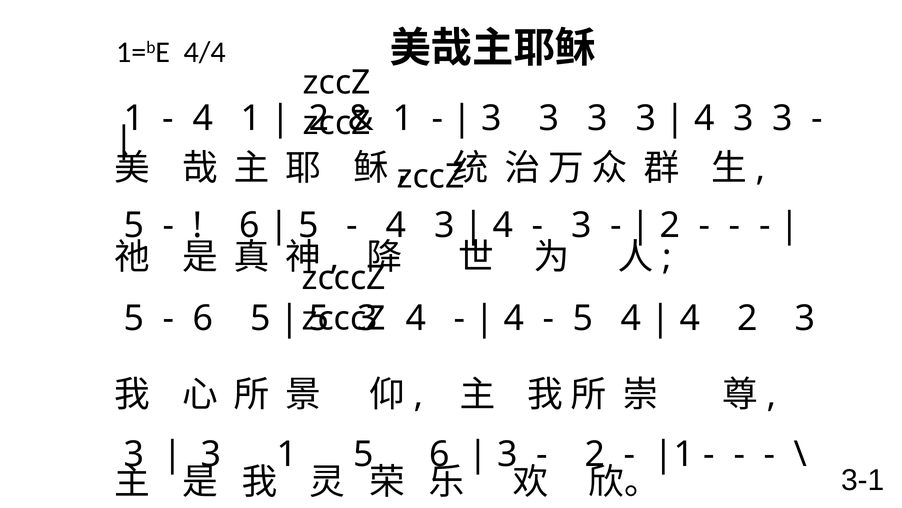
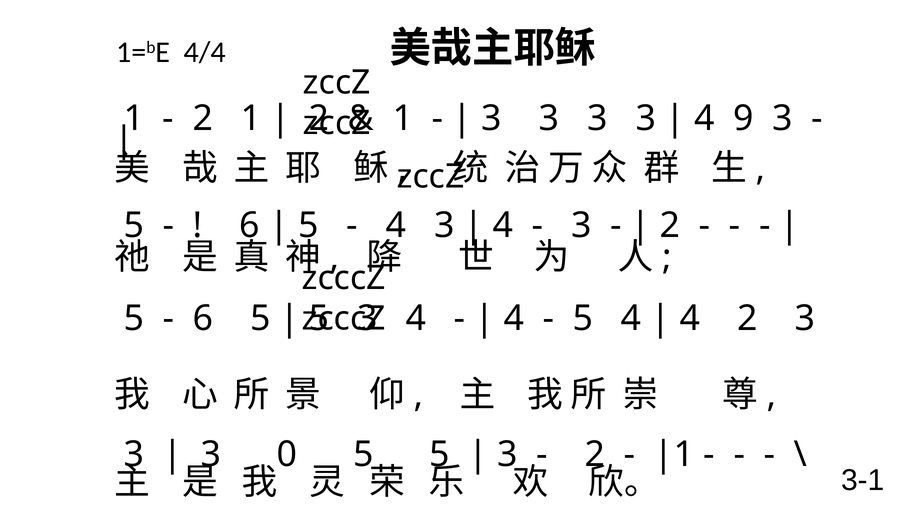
4: 4 -> 2 (203, 118)
3: 3 -> 9 (743, 118)
3 1: 1 -> 0 (287, 454)
5 6: 6 -> 5 (440, 454)
